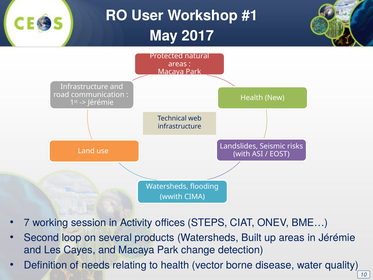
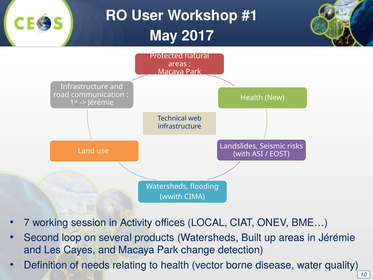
STEPS: STEPS -> LOCAL (208, 222)
